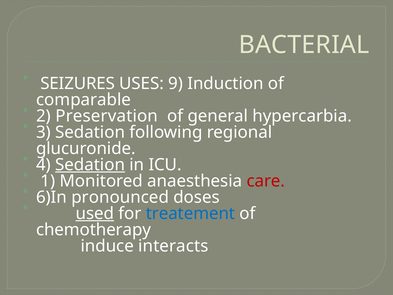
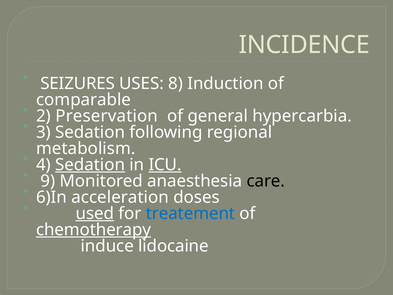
BACTERIAL: BACTERIAL -> INCIDENCE (304, 45)
9: 9 -> 8 (176, 83)
glucuronide: glucuronide -> metabolism (86, 148)
ICU underline: none -> present (165, 165)
1: 1 -> 9 (48, 181)
care colour: red -> black (266, 181)
pronounced: pronounced -> acceleration (120, 197)
chemotherapy underline: none -> present (94, 230)
interacts: interacts -> lidocaine (173, 246)
